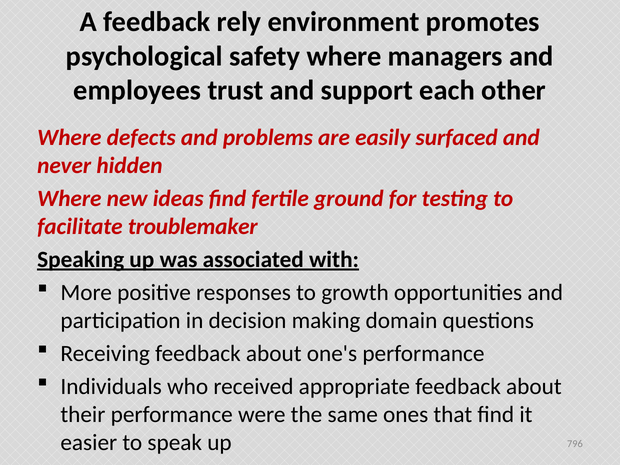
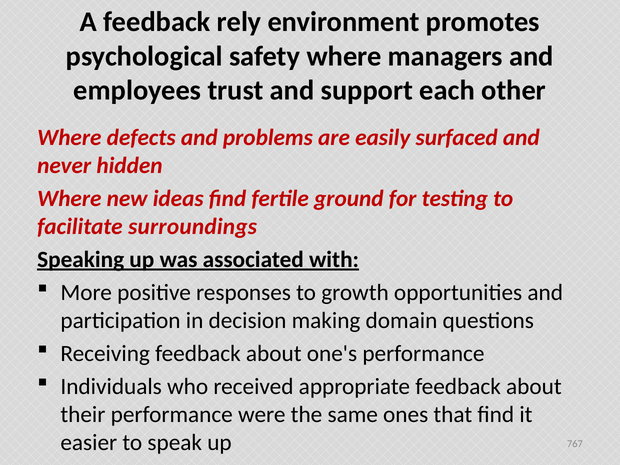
troublemaker: troublemaker -> surroundings (193, 226)
796: 796 -> 767 (575, 444)
